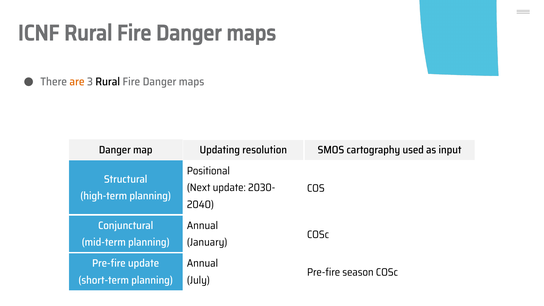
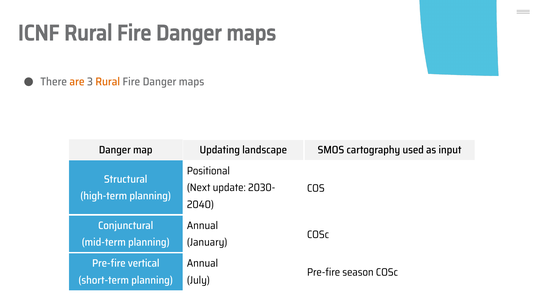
Rural colour: black -> orange (108, 82)
resolution: resolution -> landscape (265, 150)
Pre-fire update: update -> vertical (144, 263)
